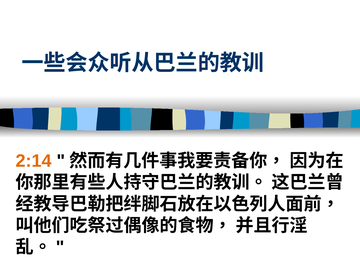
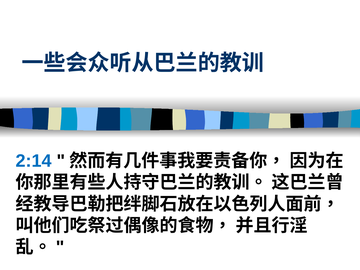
2:14 colour: orange -> blue (34, 161)
